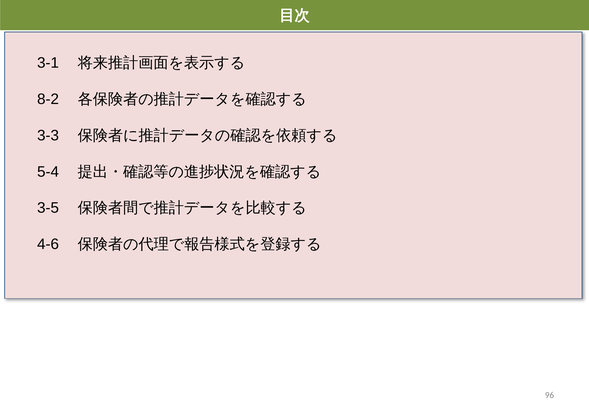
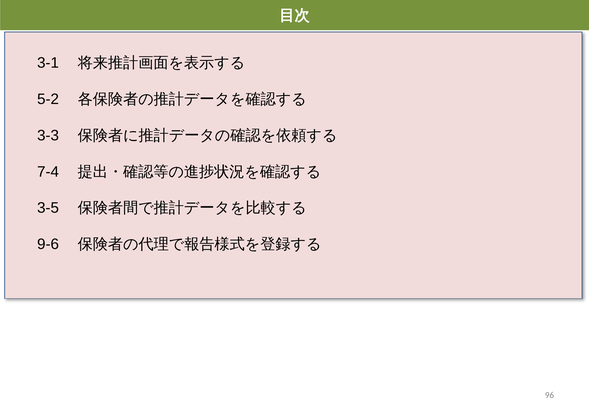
8-2: 8-2 -> 5-2 (48, 99)
5-4: 5-4 -> 7-4 (48, 172)
4-6: 4-6 -> 9-6 (48, 244)
